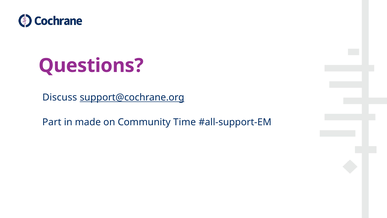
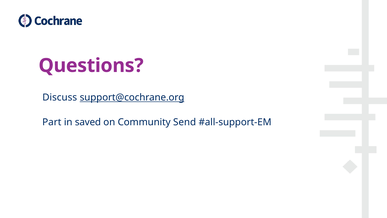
made: made -> saved (88, 122)
Time: Time -> Send (185, 122)
